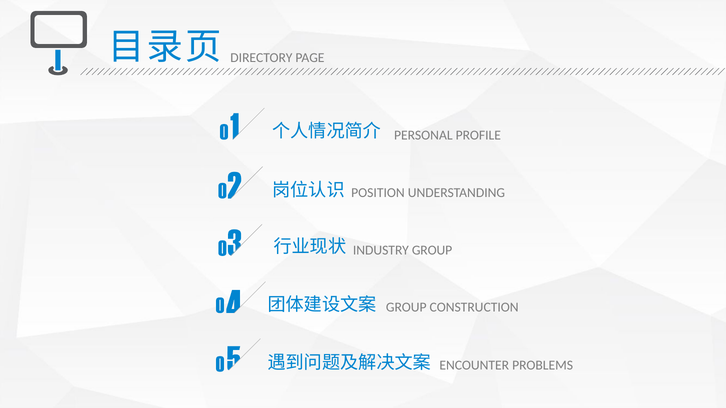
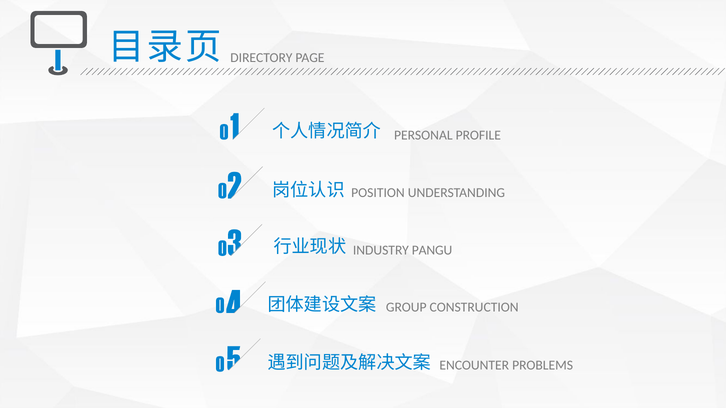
INDUSTRY GROUP: GROUP -> PANGU (432, 250)
